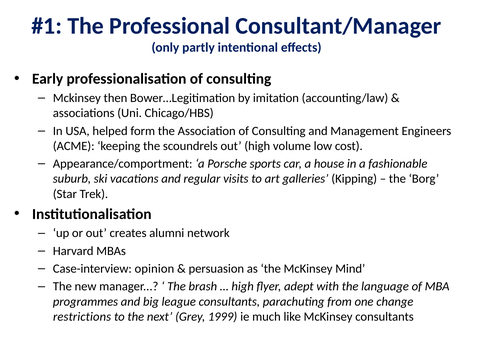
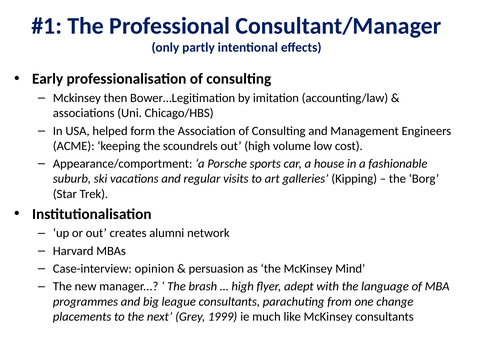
restrictions: restrictions -> placements (82, 316)
